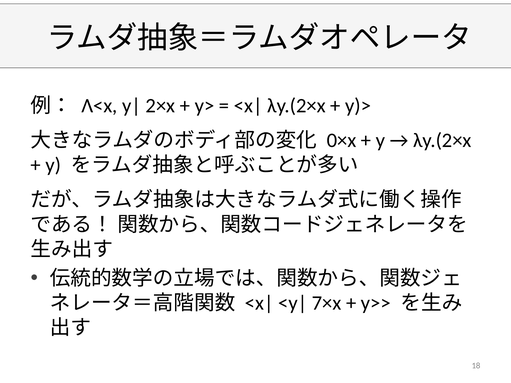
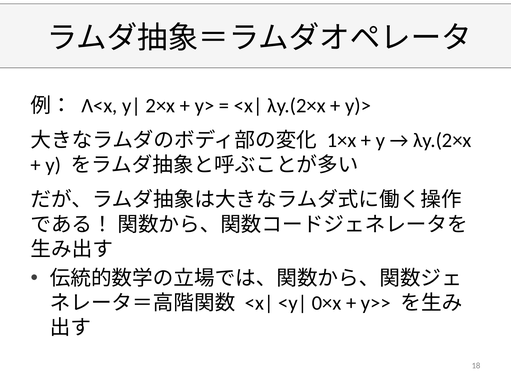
0×x: 0×x -> 1×x (341, 141)
7×x: 7×x -> 0×x (327, 303)
